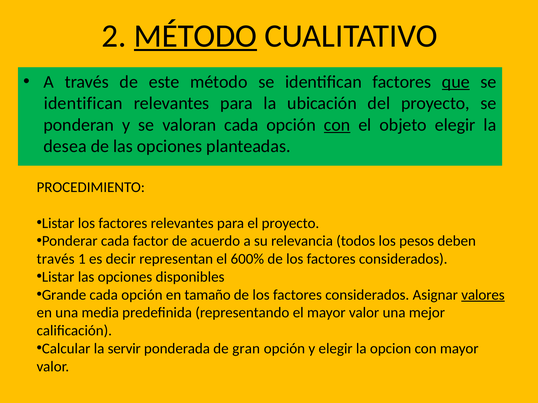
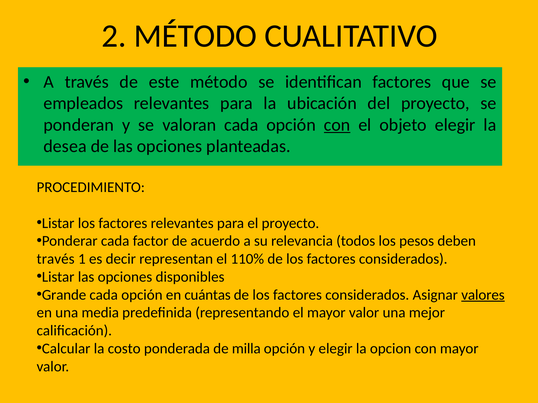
MÉTODO underline: present -> none (195, 36)
que underline: present -> none (456, 82)
identifican: identifican -> empleados (83, 103)
600%: 600% -> 110% (247, 259)
tamaño: tamaño -> cuántas (208, 295)
servir: servir -> costo (124, 349)
gran: gran -> milla (246, 349)
